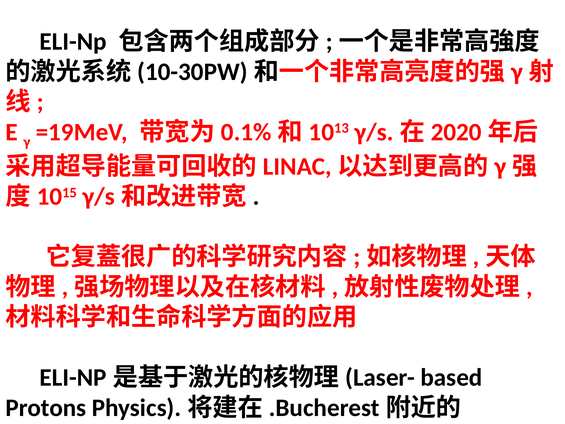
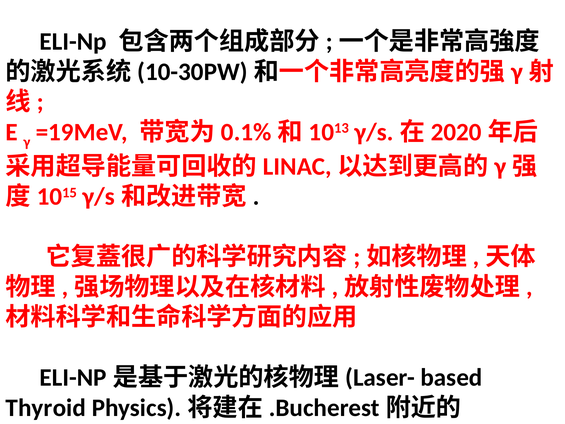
Protons: Protons -> Thyroid (46, 408)
